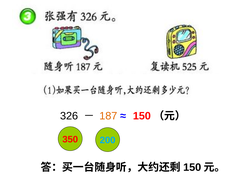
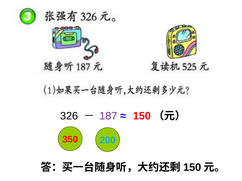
187 colour: orange -> purple (108, 116)
